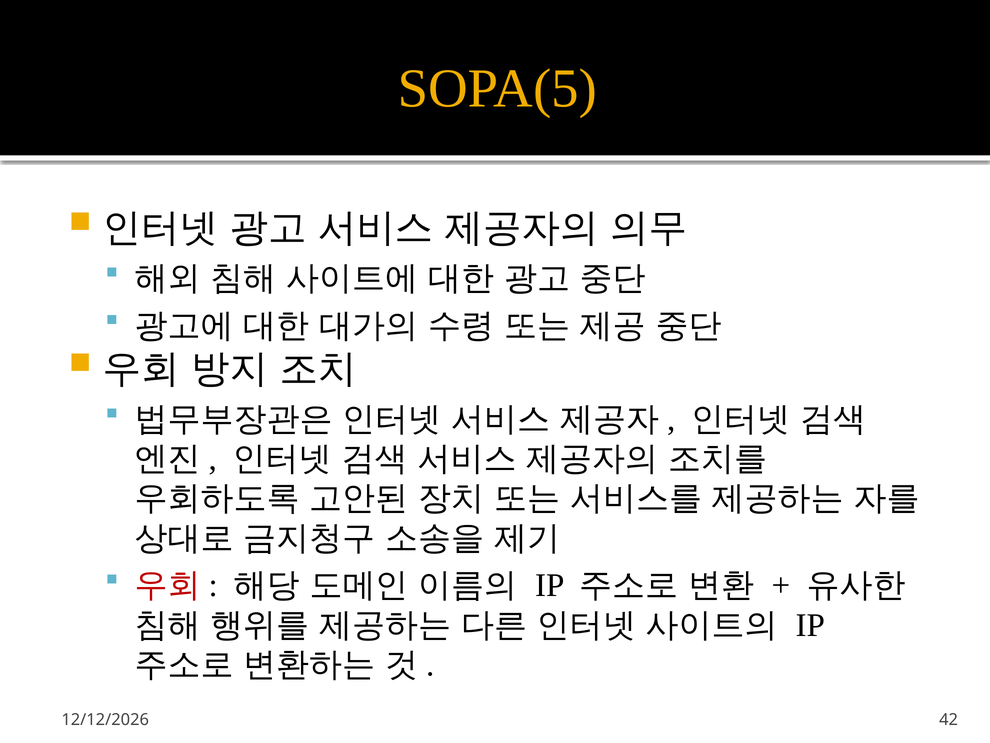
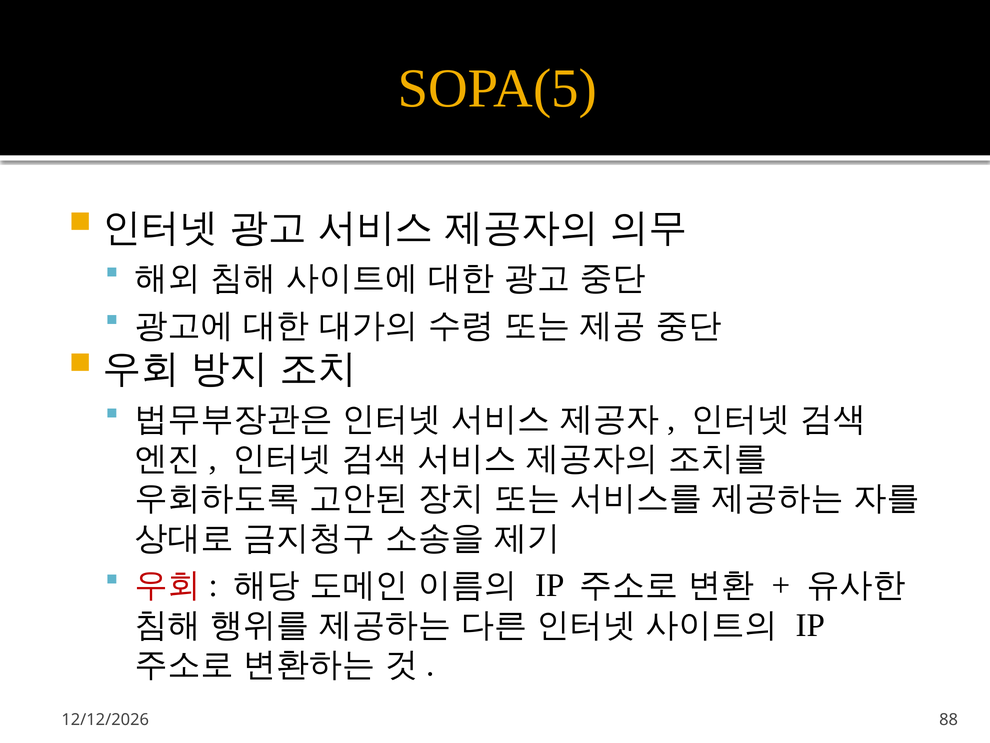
42: 42 -> 88 (949, 720)
